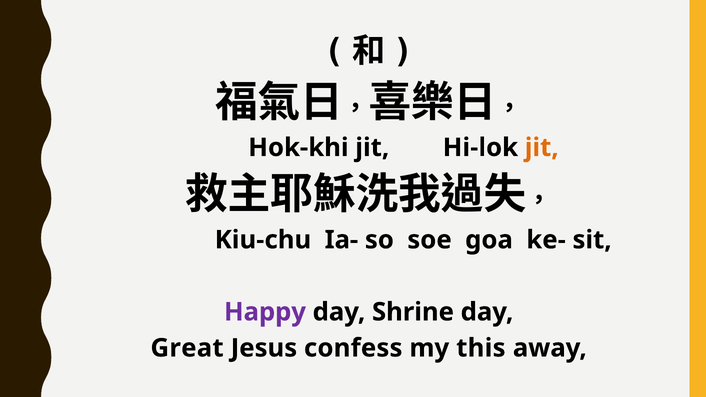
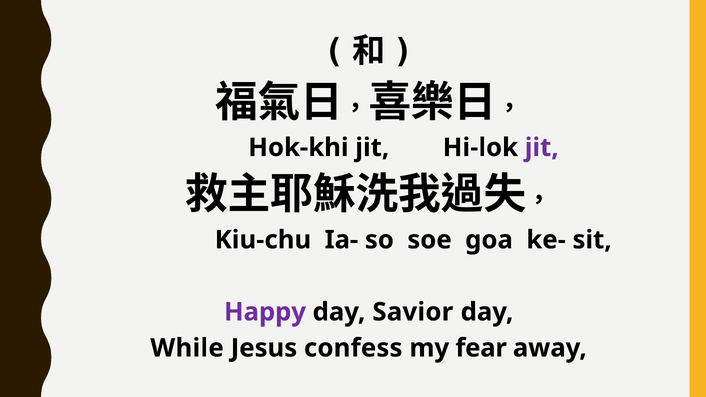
jit colour: orange -> purple (542, 148)
Shrine: Shrine -> Savior (413, 312)
Great: Great -> While (187, 348)
this: this -> fear (481, 348)
